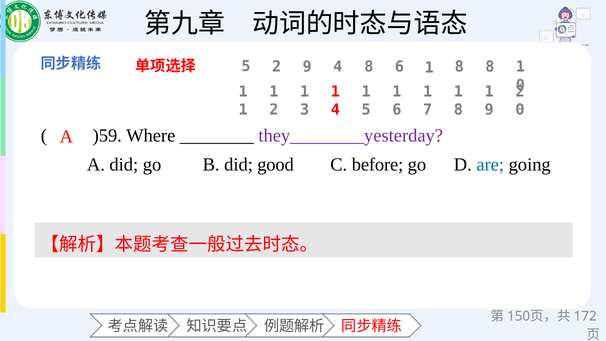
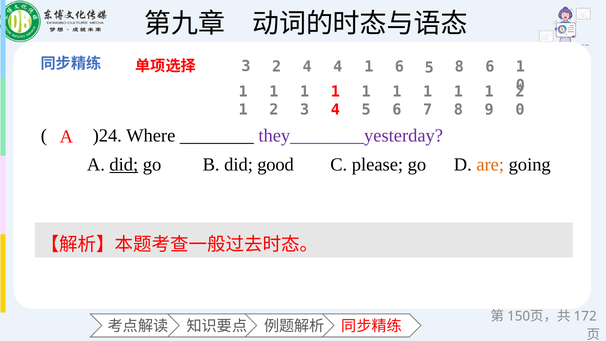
5: 5 -> 3 (246, 66)
2 9: 9 -> 4 (307, 67)
8: 8 -> 1 (369, 67)
1: 1 -> 5 (429, 68)
8 8: 8 -> 6 (490, 67)
)59: )59 -> )24 (107, 136)
did underline: none -> present (124, 164)
before: before -> please (377, 164)
are colour: blue -> orange (490, 164)
